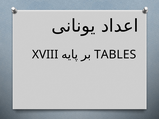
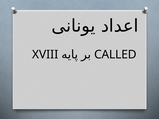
TABLES: TABLES -> CALLED (115, 55)
